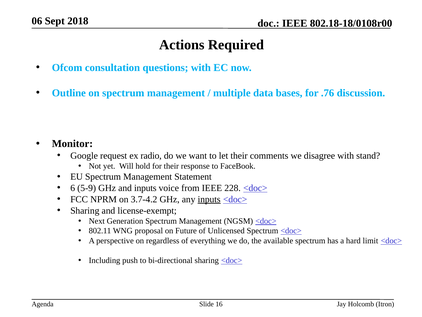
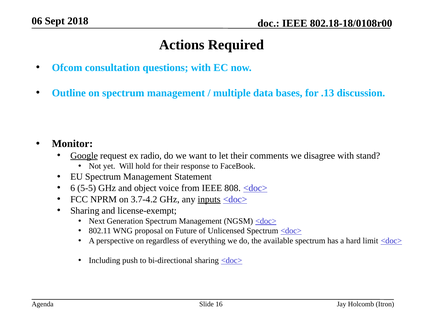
.76: .76 -> .13 (328, 93)
Google underline: none -> present (84, 155)
5-9: 5-9 -> 5-5 (87, 188)
and inputs: inputs -> object (145, 188)
228: 228 -> 808 (233, 188)
